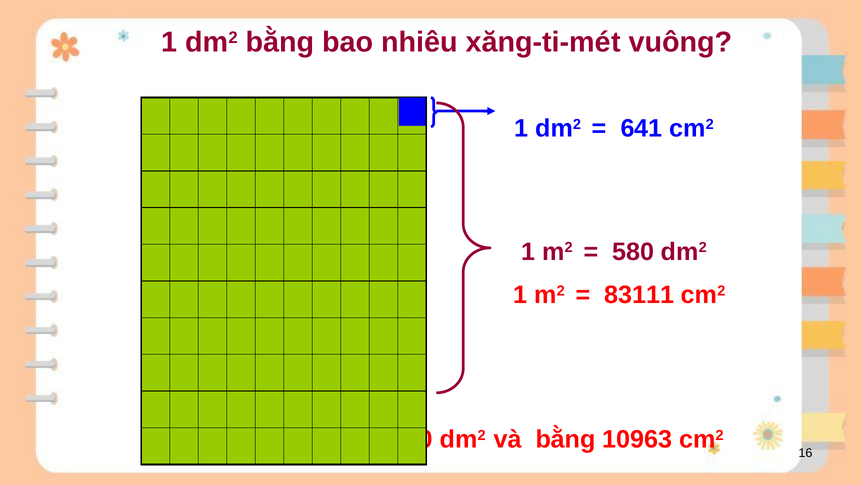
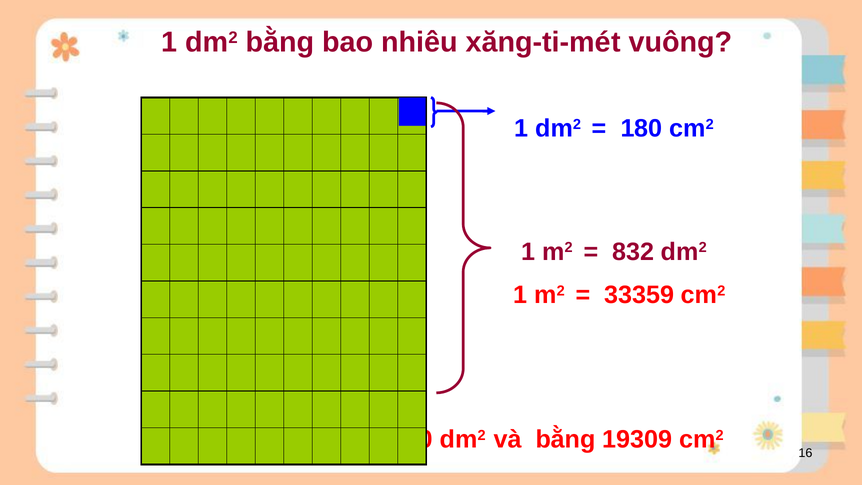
641: 641 -> 180 (641, 128)
580: 580 -> 832 (633, 252)
83111: 83111 -> 33359 (639, 295)
10963: 10963 -> 19309 (637, 440)
